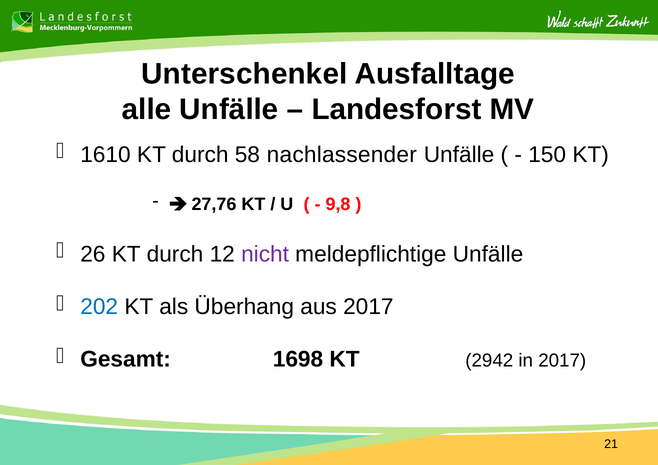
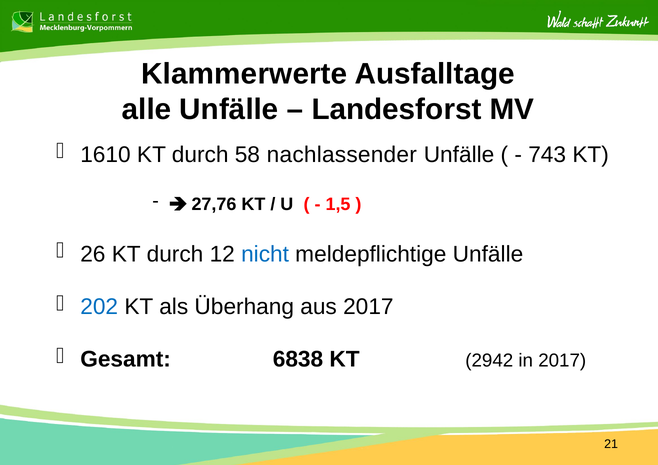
Unterschenkel: Unterschenkel -> Klammerwerte (244, 74)
150: 150 -> 743 (547, 155)
9,8: 9,8 -> 1,5 (338, 204)
nicht colour: purple -> blue (265, 255)
1698: 1698 -> 6838 (298, 360)
